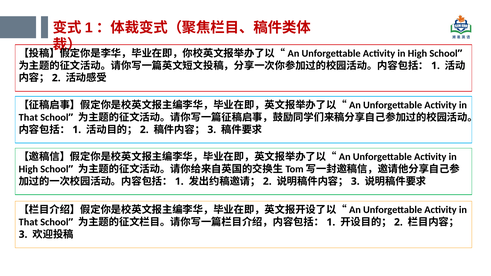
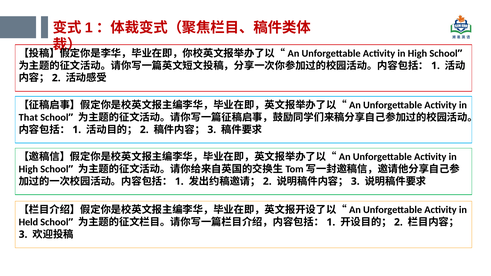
That: That -> Held (28, 222)
